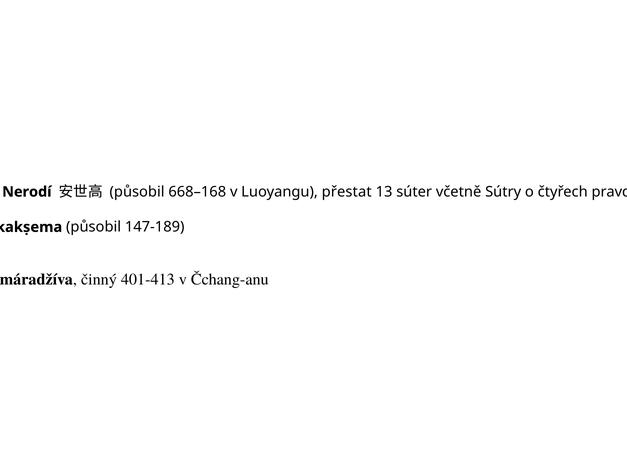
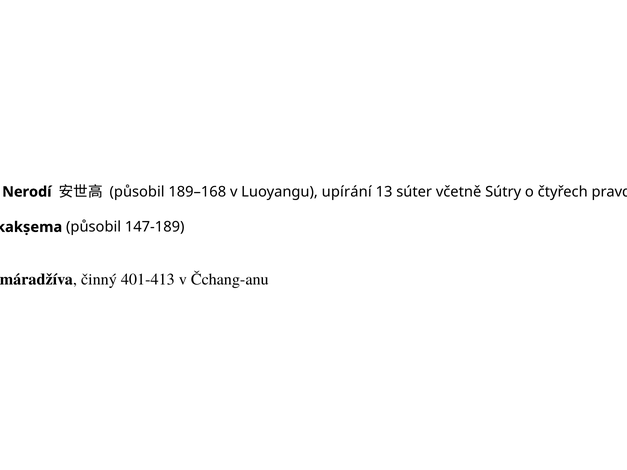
668–168: 668–168 -> 189–168 (197, 192)
přestat: přestat -> upírání (347, 192)
